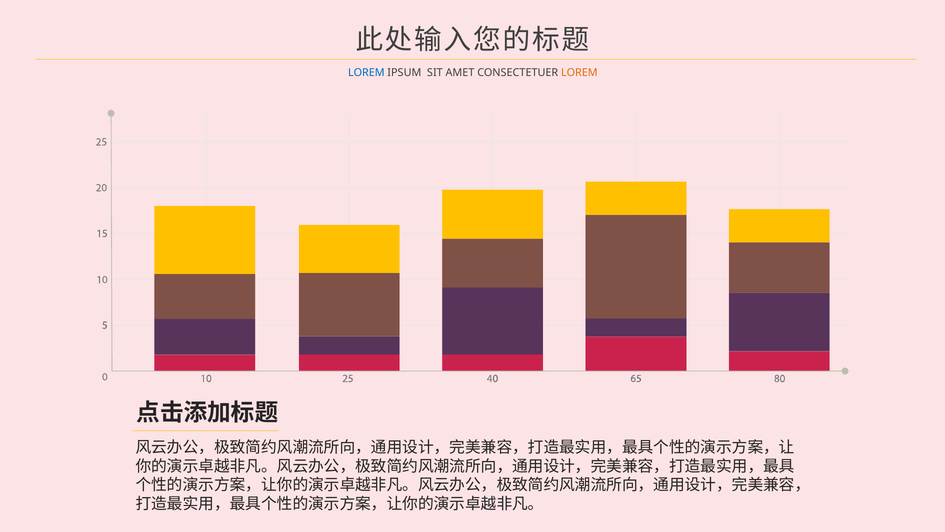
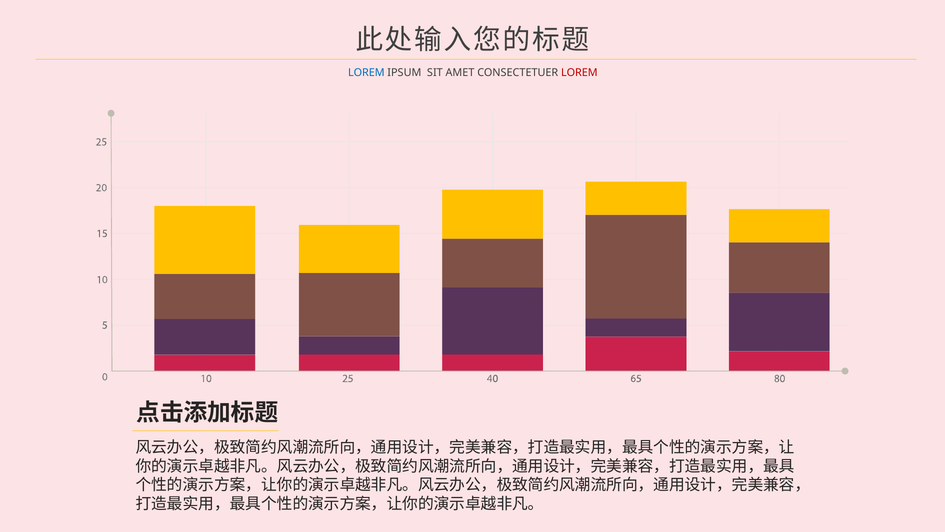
LOREM colour: orange -> red (579, 72)
